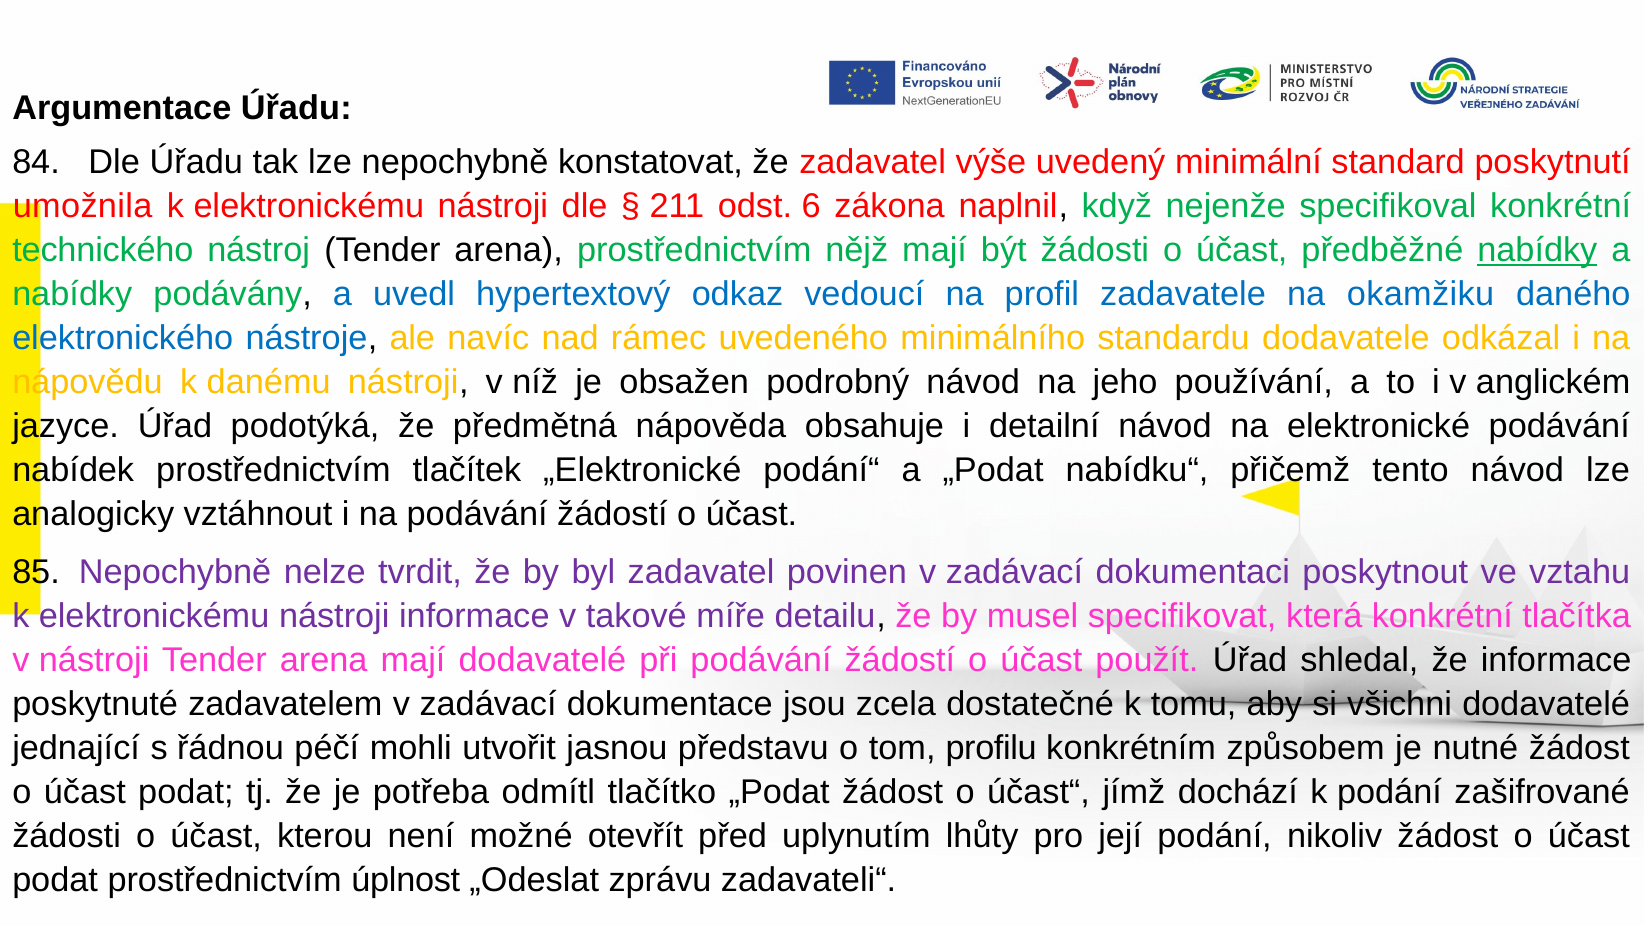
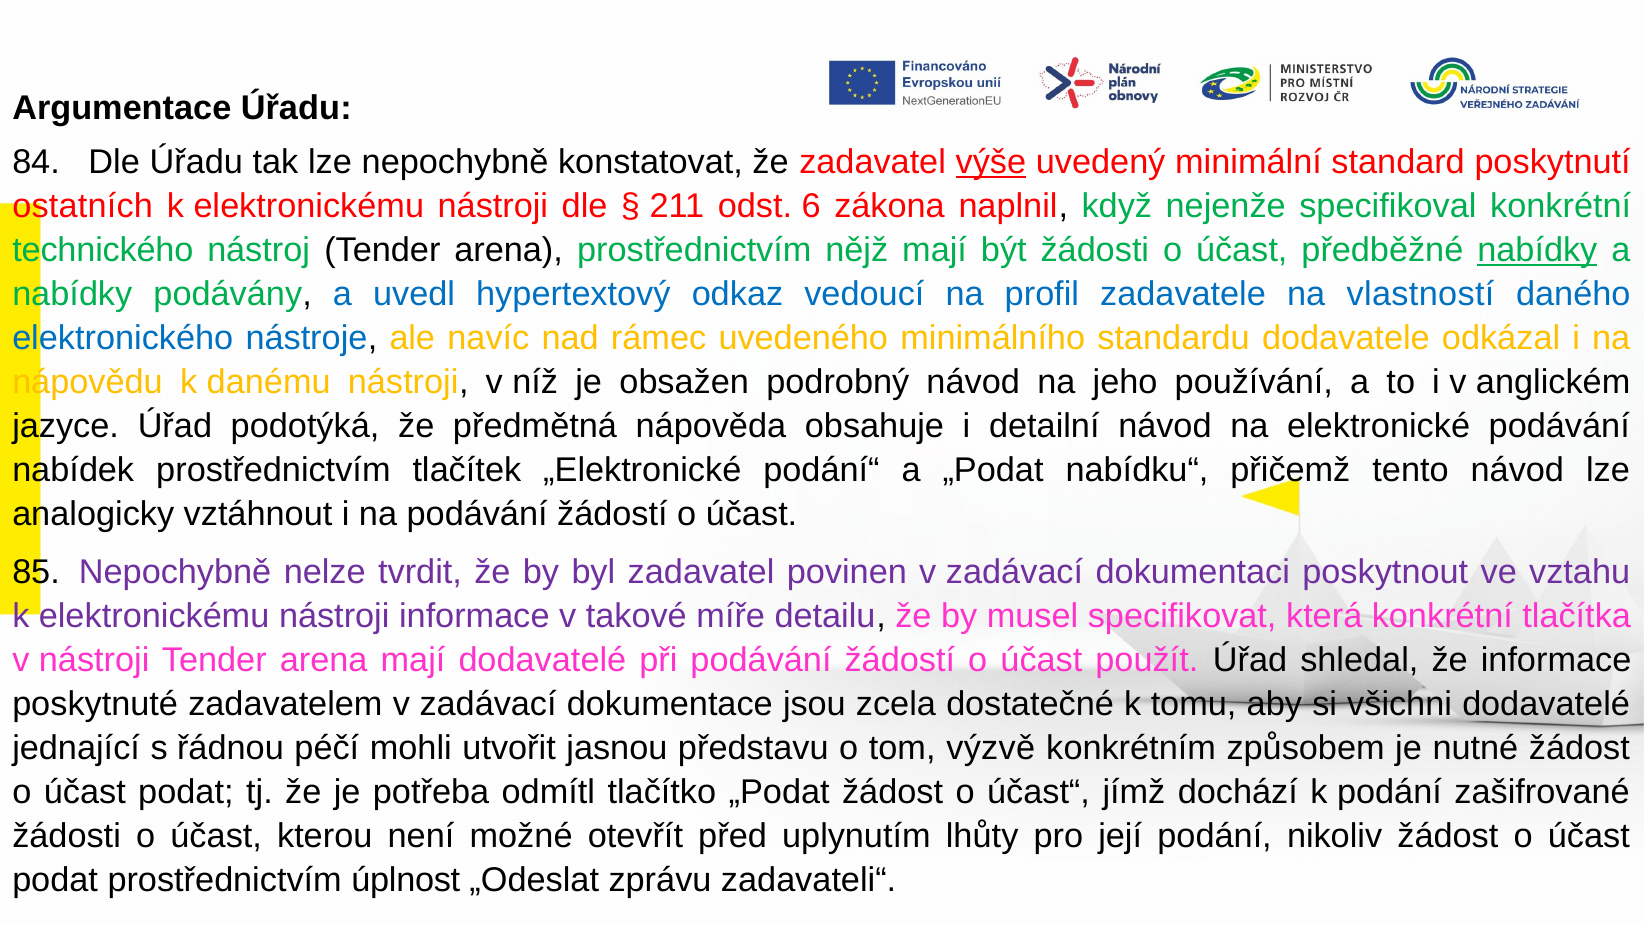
výše underline: none -> present (991, 162)
umožnila: umožnila -> ostatních (83, 206)
okamžiku: okamžiku -> vlastností (1421, 294)
profilu: profilu -> výzvě (991, 748)
